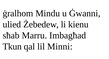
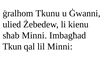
Mindu: Mindu -> Tkunu (48, 13)
sħab Marru: Marru -> Minni (34, 35)
